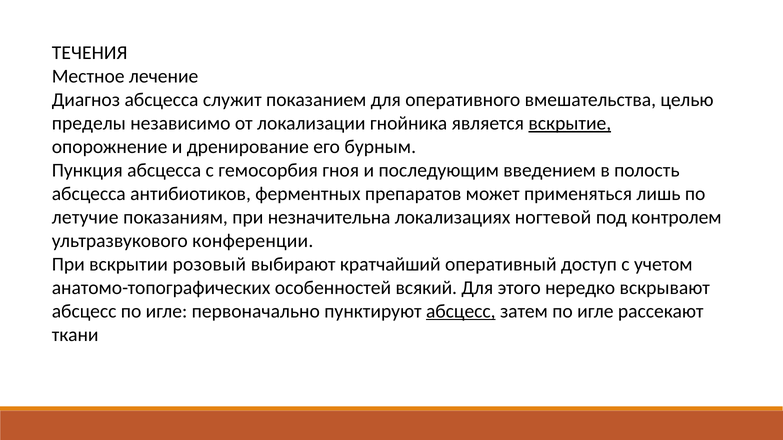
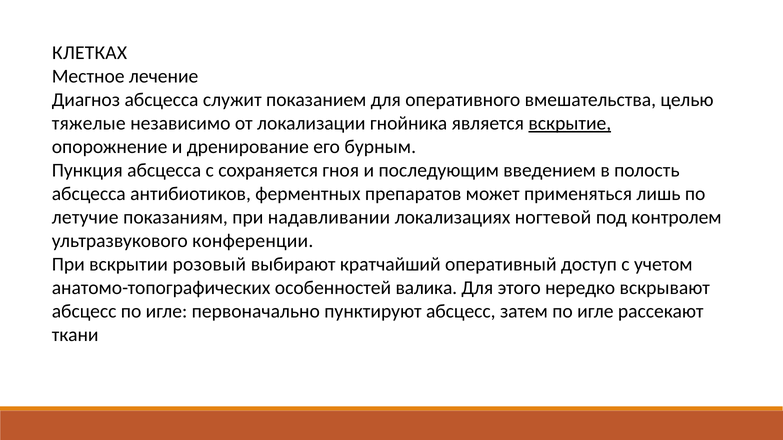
ТЕЧЕНИЯ: ТЕЧЕНИЯ -> КЛЕТКАХ (90, 53)
пределы: пределы -> тяжелые (89, 124)
гемосорбия: гемосорбия -> сохраняется (268, 171)
незначительна: незначительна -> надавливании (329, 217)
всякий: всякий -> валика (426, 288)
абсцесс underline: present -> none (461, 311)
